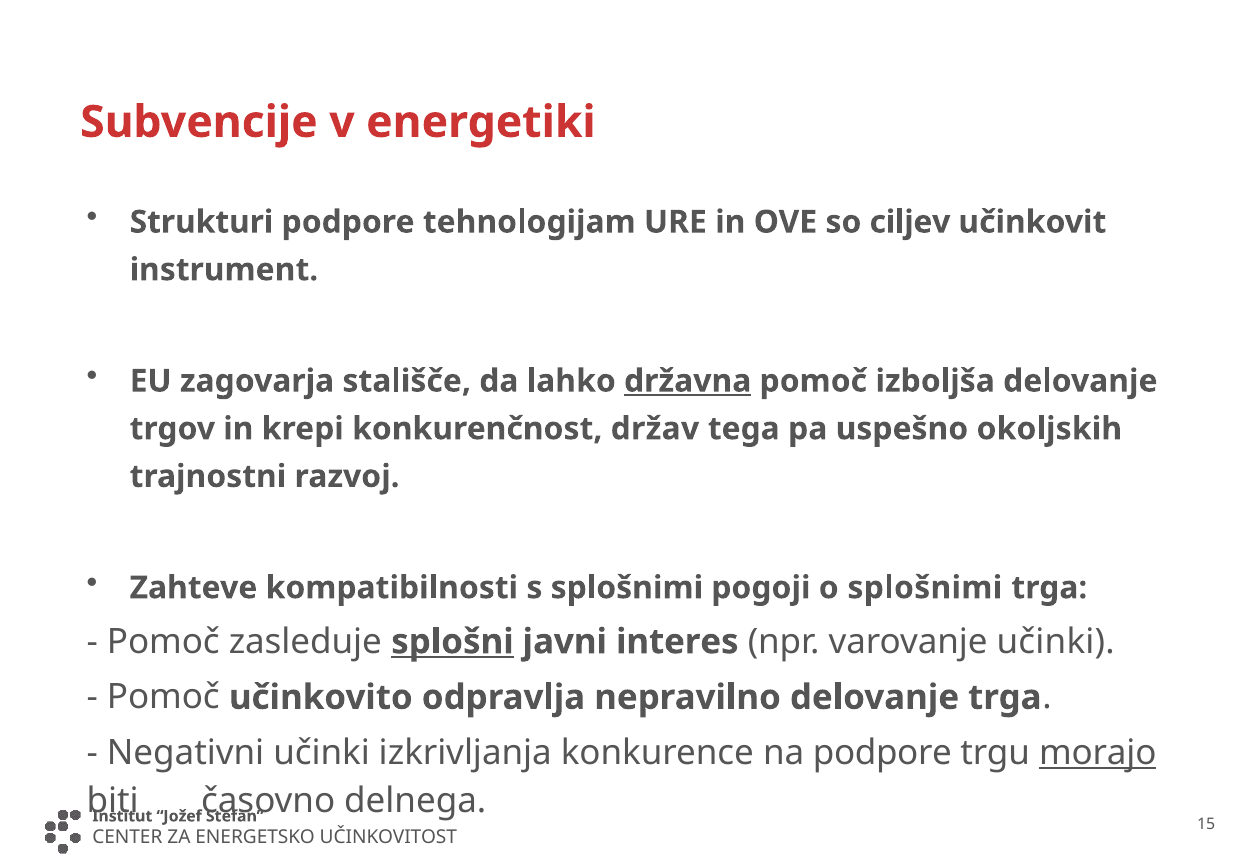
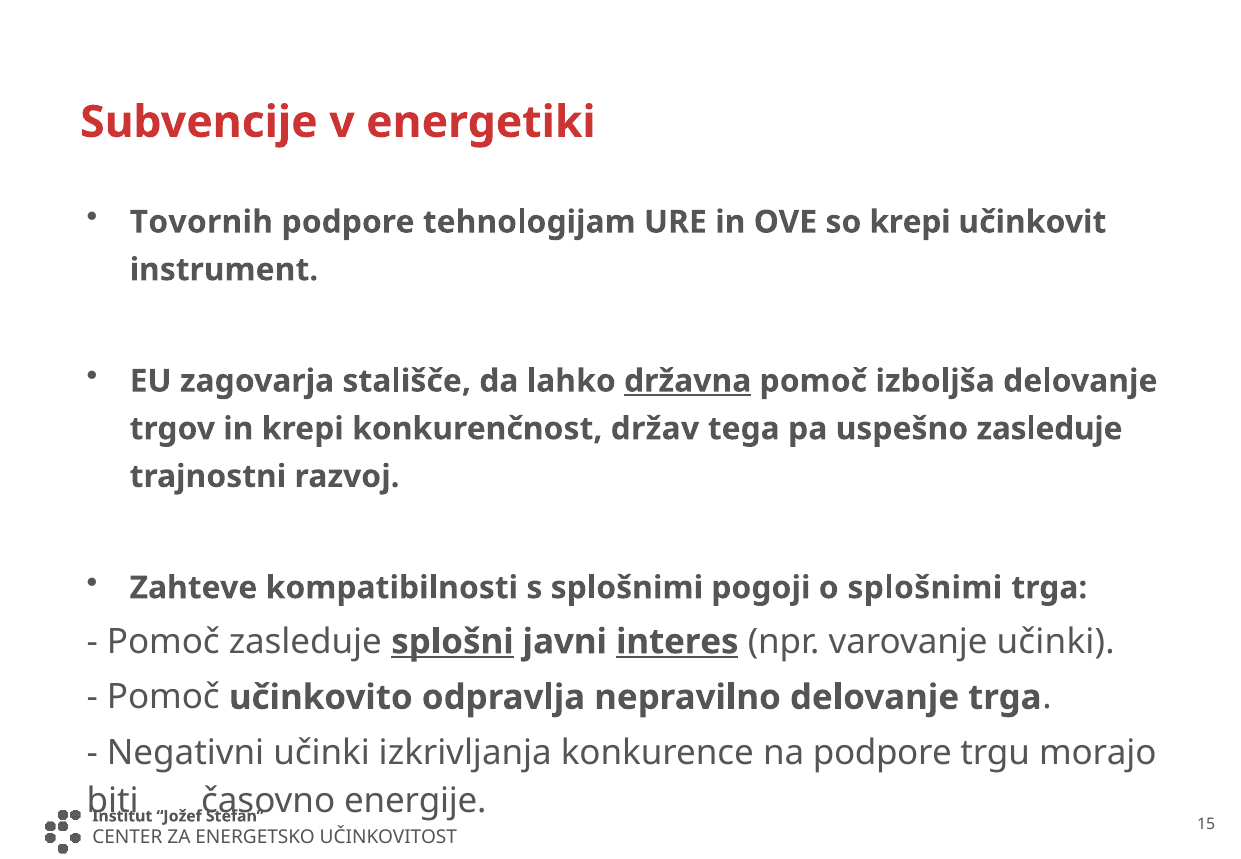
Strukturi: Strukturi -> Tovornih (201, 222)
so ciljev: ciljev -> krepi (910, 222)
uspešno okoljskih: okoljskih -> zasleduje (1050, 429)
interes underline: none -> present (677, 642)
morajo underline: present -> none (1098, 753)
delnega: delnega -> energije (415, 801)
